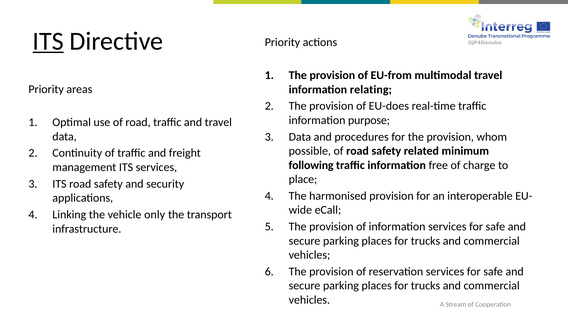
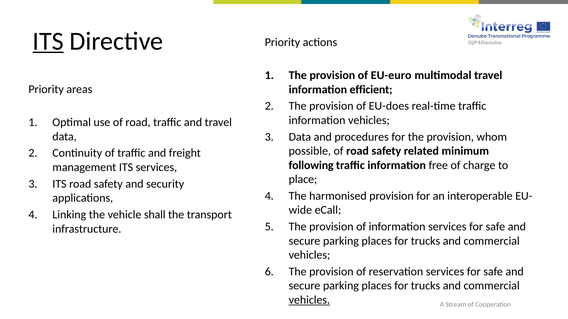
EU-from: EU-from -> EU-euro (391, 75)
relating: relating -> efficient (371, 90)
information purpose: purpose -> vehicles (369, 120)
only: only -> shall (155, 215)
vehicles underline: none -> present (309, 300)
